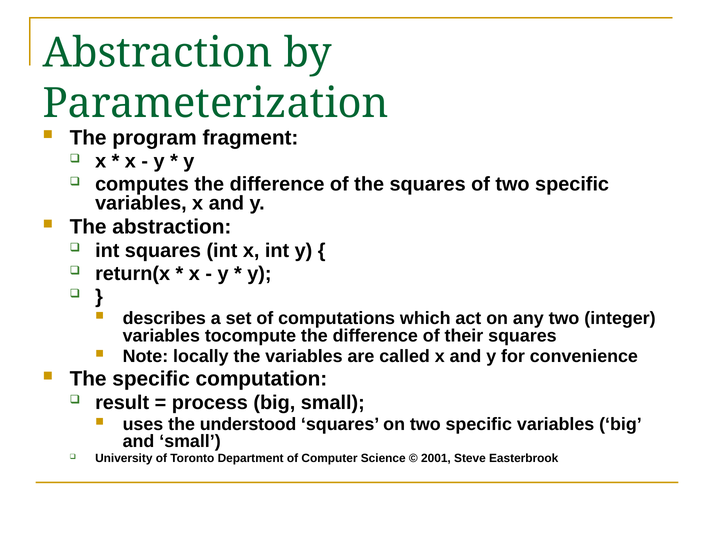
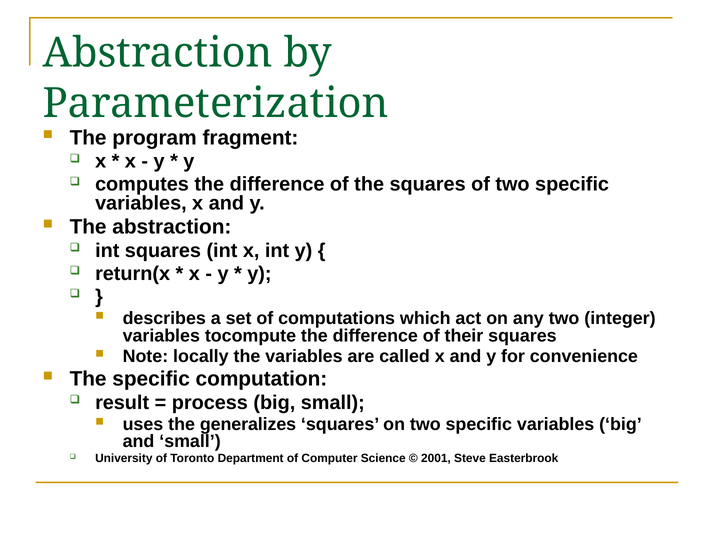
understood: understood -> generalizes (248, 424)
